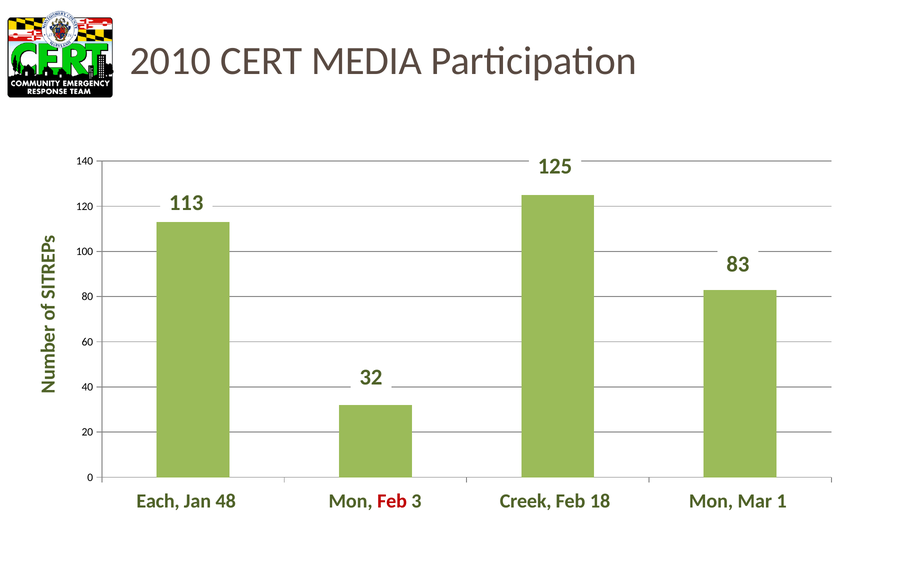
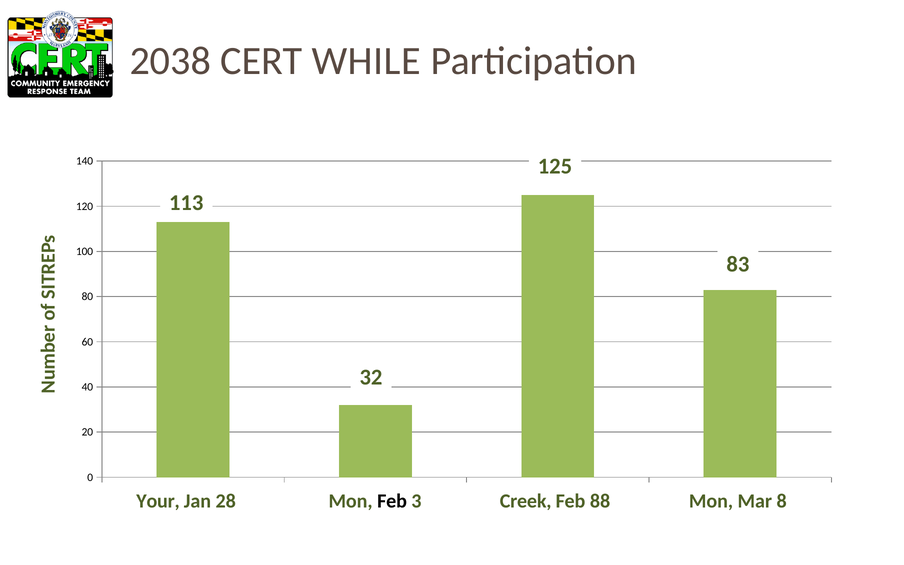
2010: 2010 -> 2038 (170, 61)
MEDIA: MEDIA -> WHILE (366, 61)
Each: Each -> Your (158, 501)
48: 48 -> 28 (226, 501)
Feb colour: red -> black (392, 501)
18: 18 -> 88 (600, 501)
1: 1 -> 8 (782, 501)
